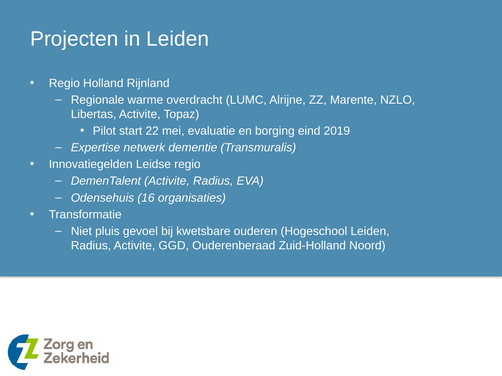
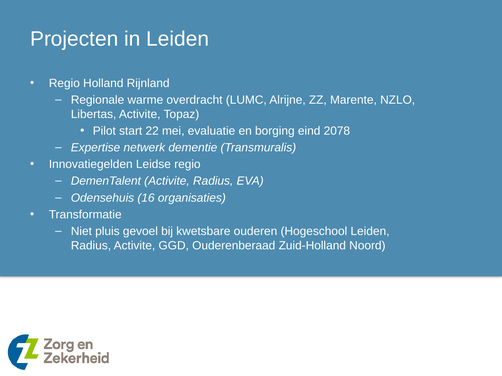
2019: 2019 -> 2078 (337, 131)
